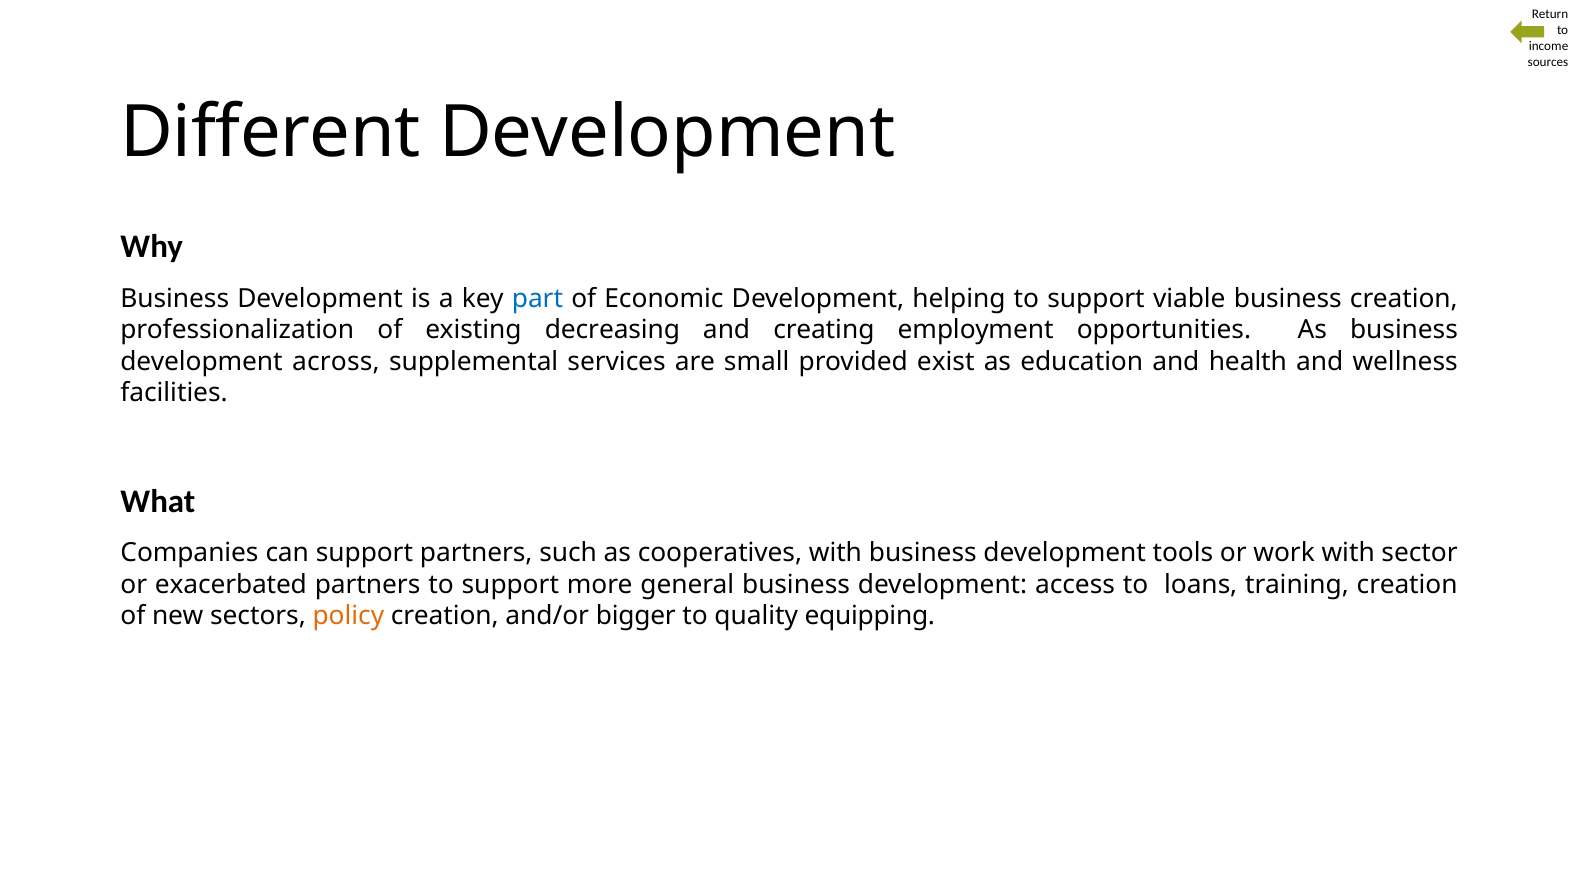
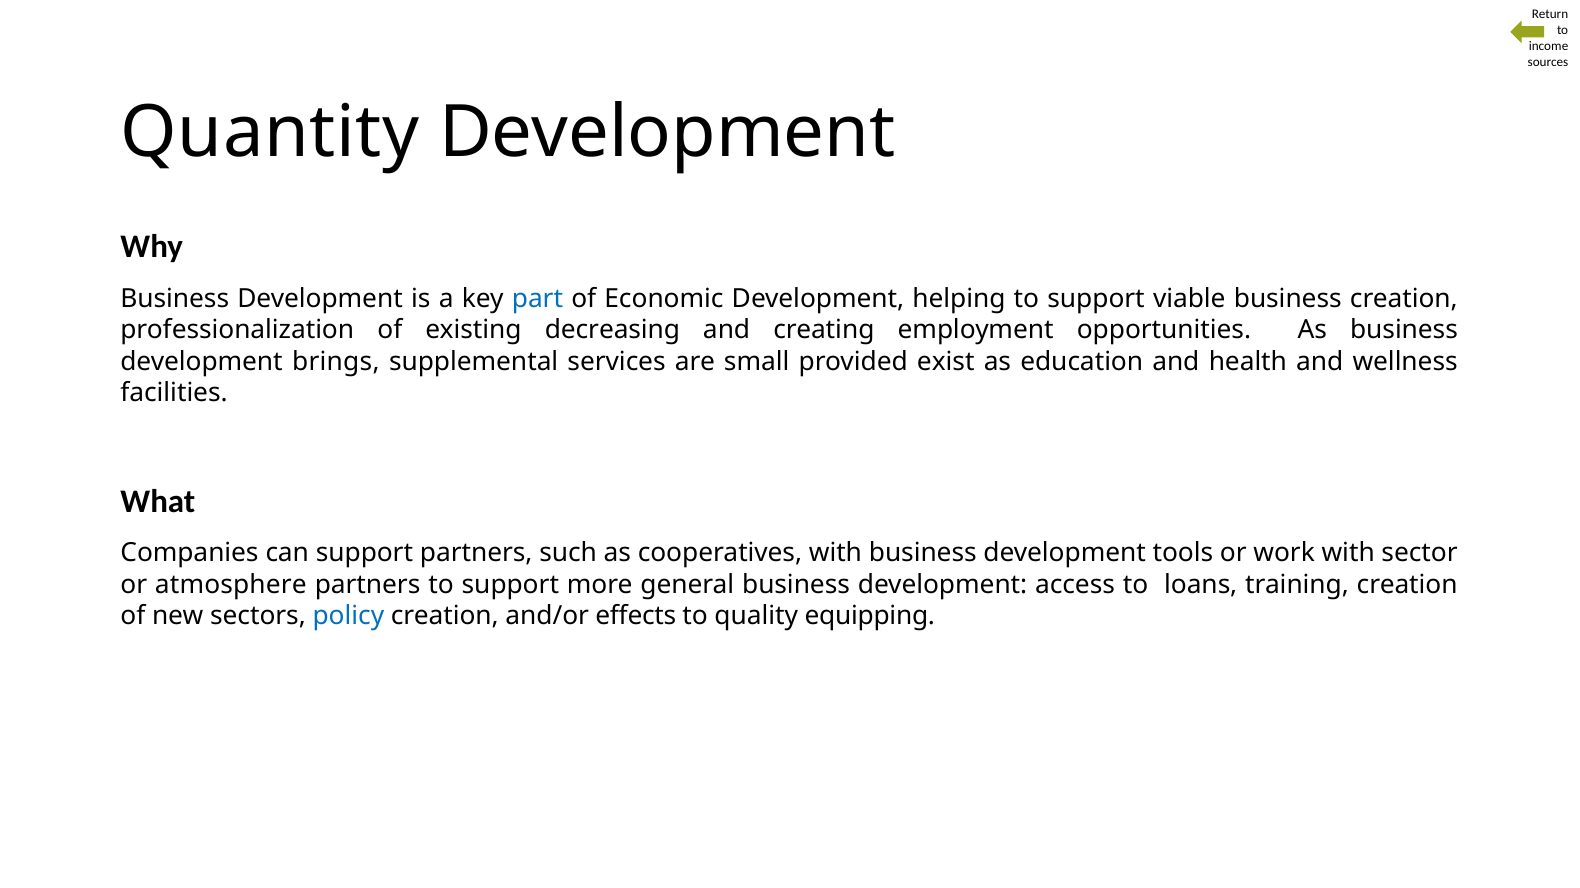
Different: Different -> Quantity (270, 133)
across: across -> brings (336, 362)
exacerbated: exacerbated -> atmosphere (231, 585)
policy colour: orange -> blue (348, 616)
bigger: bigger -> effects (636, 616)
